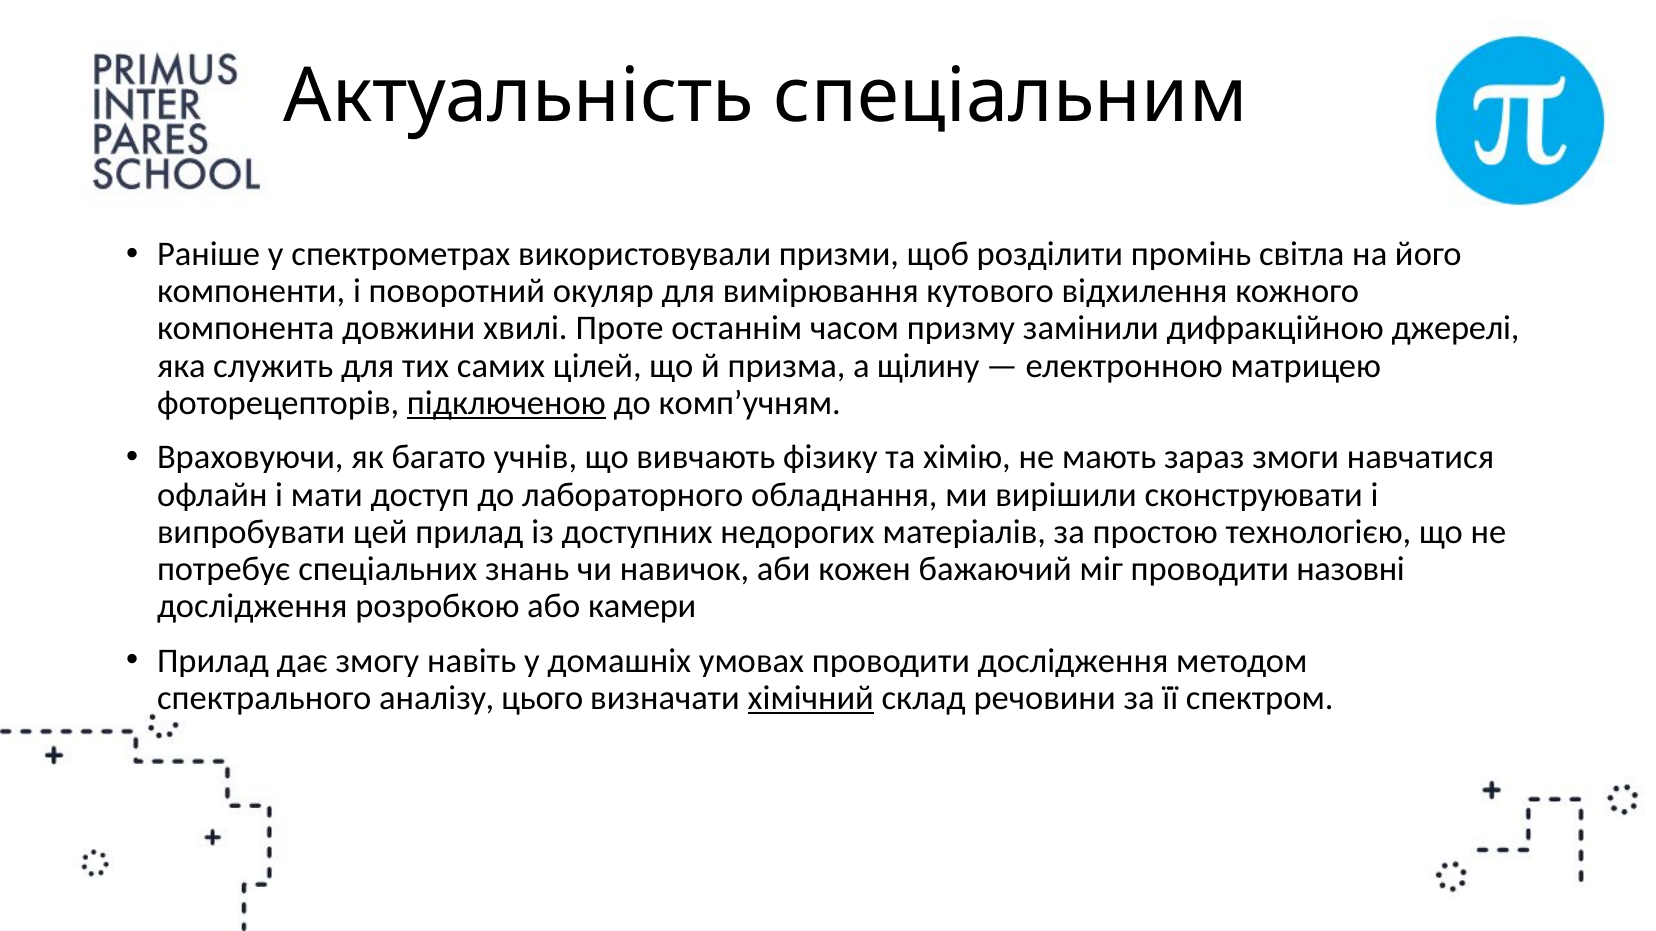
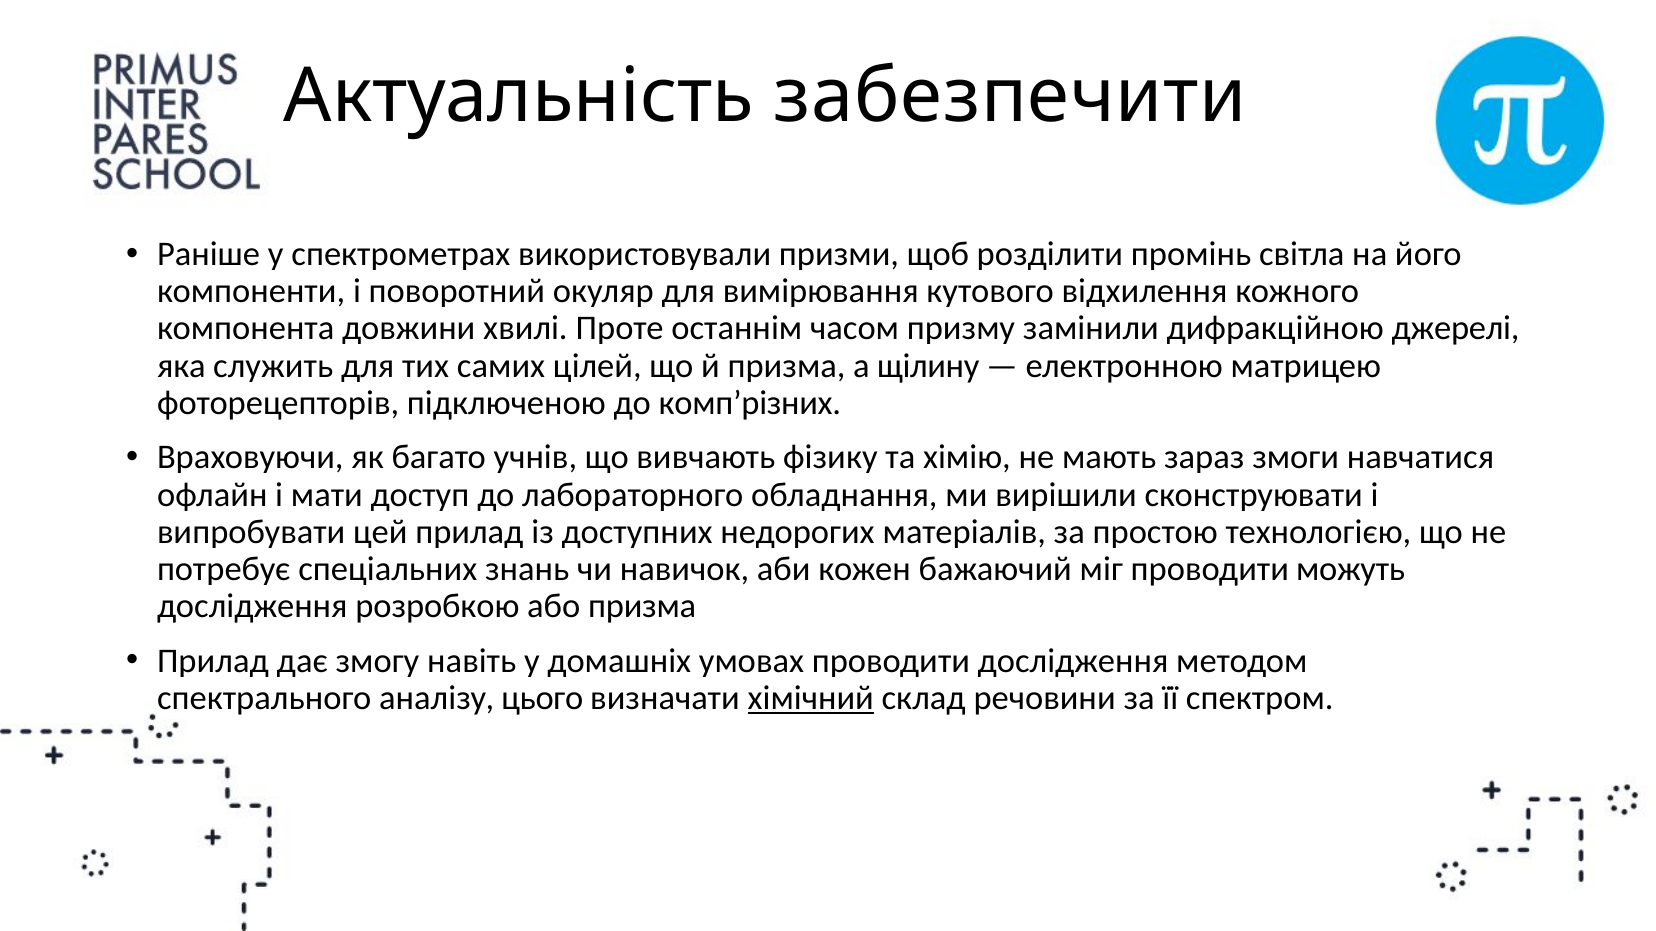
спеціальним: спеціальним -> забезпечити (1010, 96)
підключеною underline: present -> none (506, 403)
комп’учням: комп’учням -> комп’різних (750, 403)
назовні: назовні -> можуть (1351, 570)
або камери: камери -> призма (642, 607)
